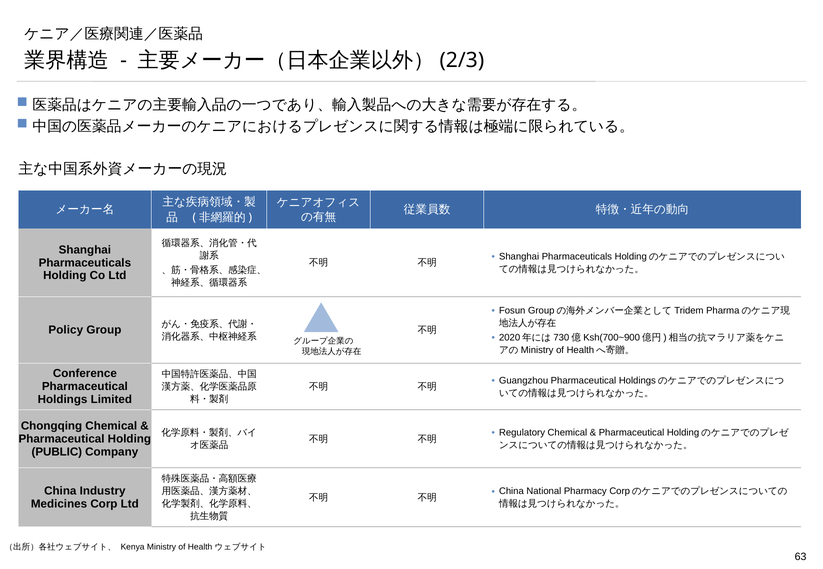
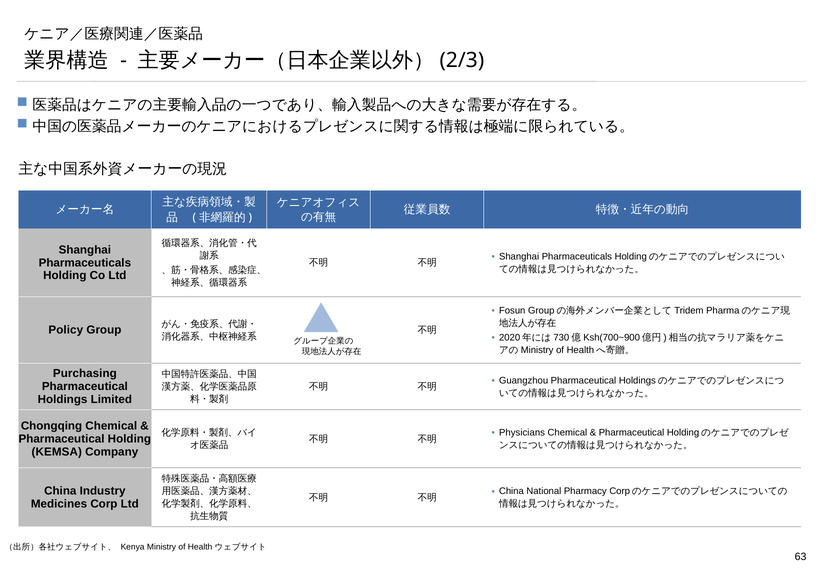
Conference: Conference -> Purchasing (85, 374)
Regulatory: Regulatory -> Physicians (522, 433)
PUBLIC: PUBLIC -> KEMSA (57, 452)
